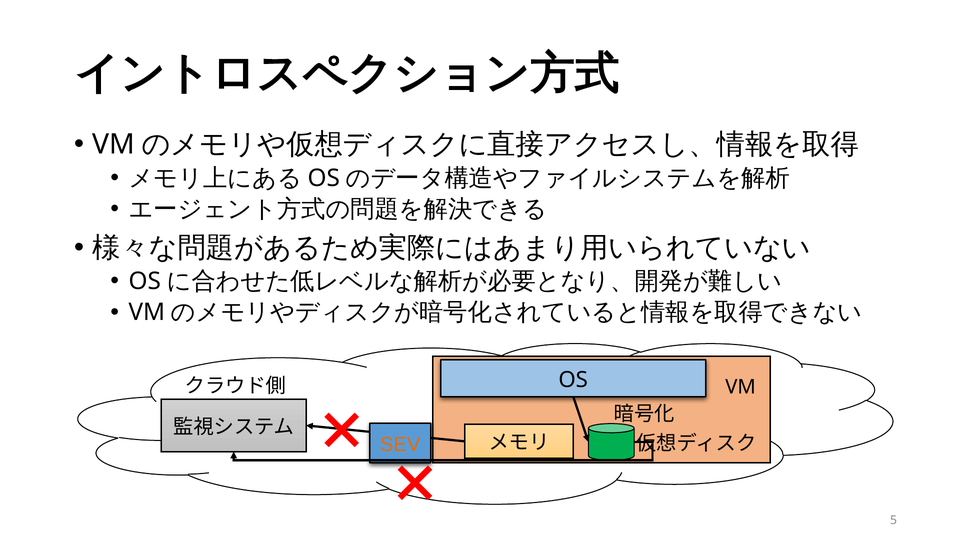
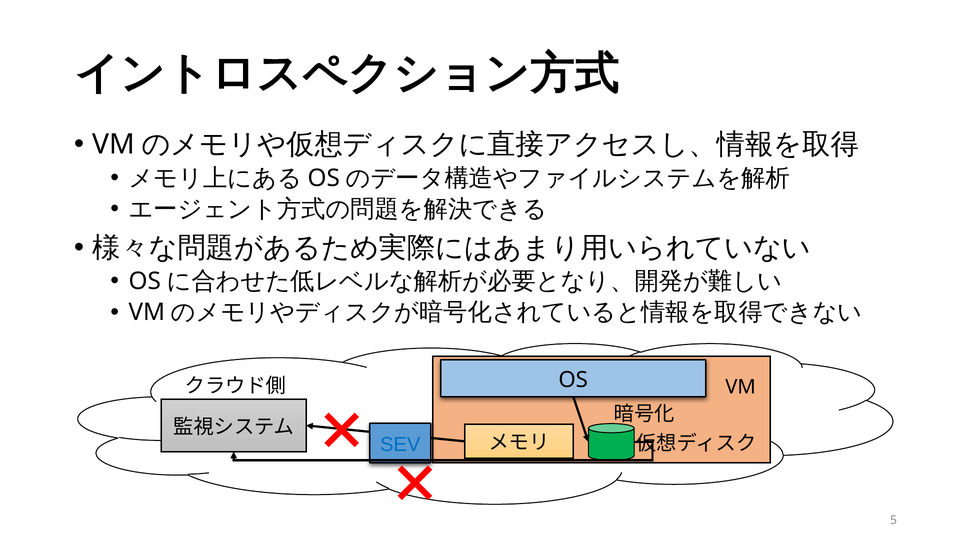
SEV colour: orange -> blue (400, 445)
